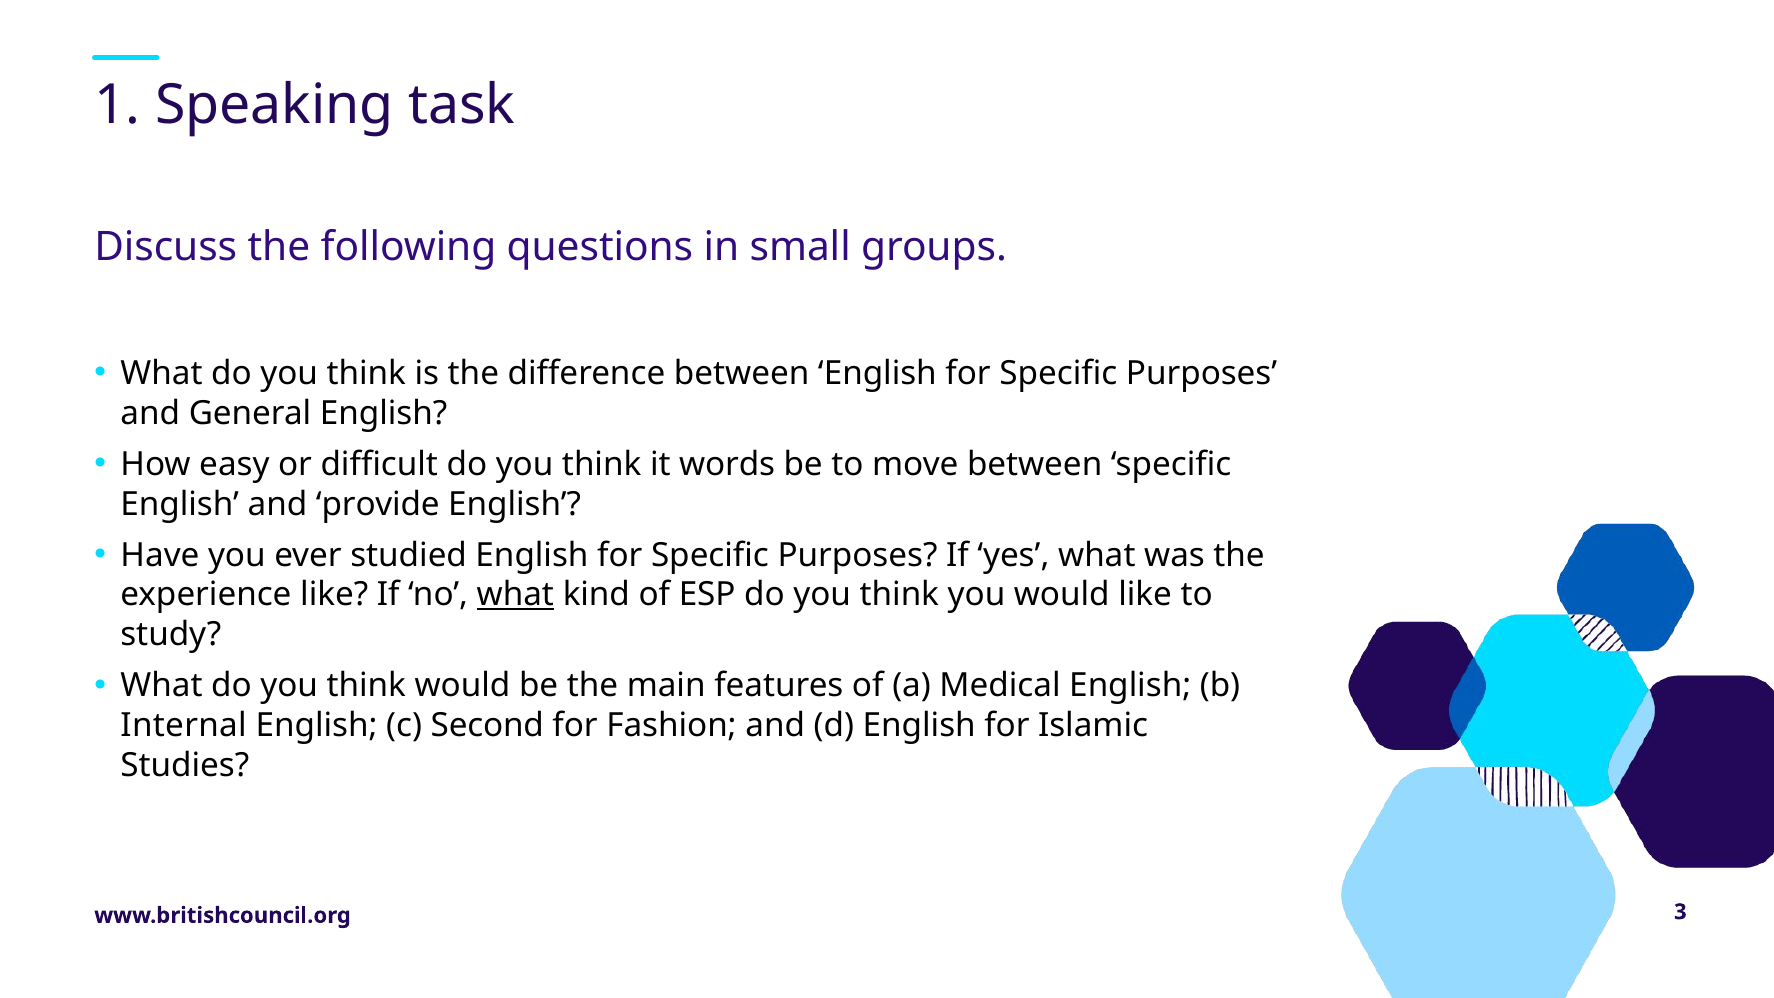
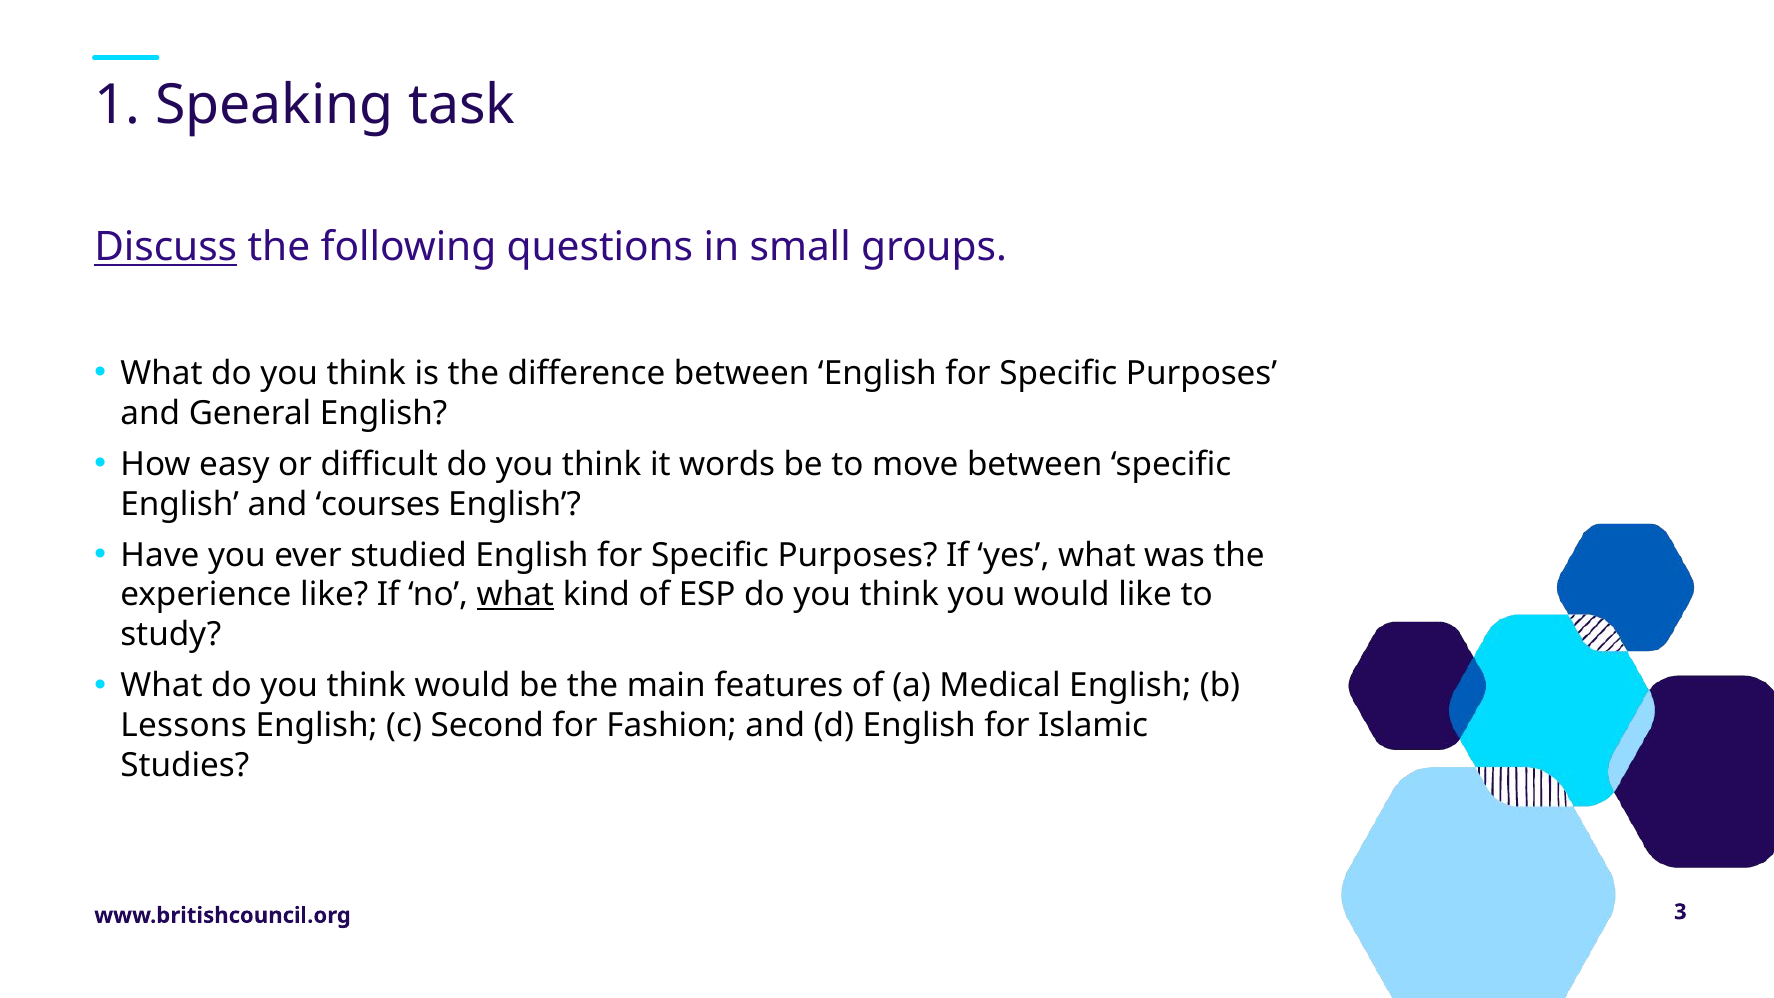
Discuss underline: none -> present (166, 247)
provide: provide -> courses (378, 504)
Internal: Internal -> Lessons (184, 726)
